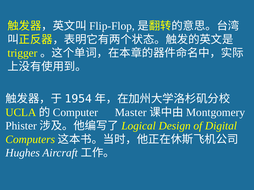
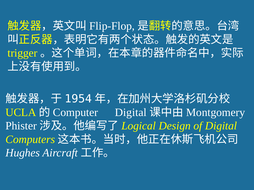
Master: Master -> Digital (131, 113)
